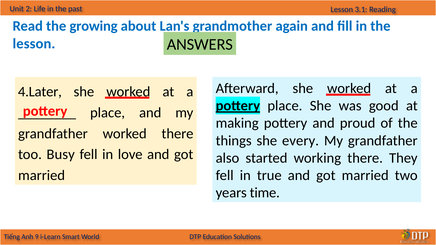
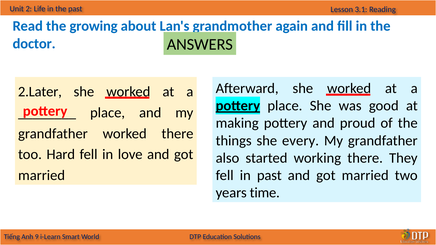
lesson: lesson -> doctor (34, 44)
4.Later: 4.Later -> 2.Later (40, 92)
Busy: Busy -> Hard (61, 155)
in true: true -> past (269, 176)
